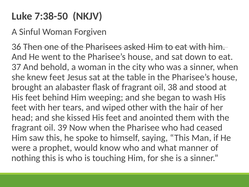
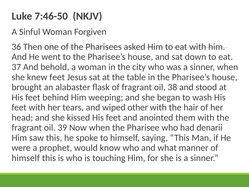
7:38-50: 7:38-50 -> 7:46-50 (51, 16)
ceased: ceased -> denarii (209, 128)
nothing: nothing -> himself (26, 158)
